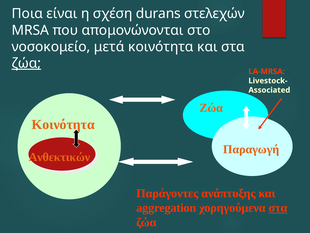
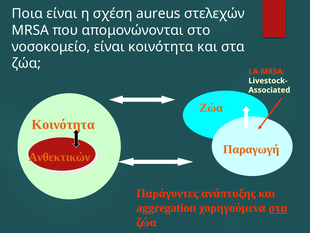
durans: durans -> aureus (158, 14)
νοσοκομείο μετά: μετά -> είναι (109, 47)
ζώα underline: present -> none (26, 63)
